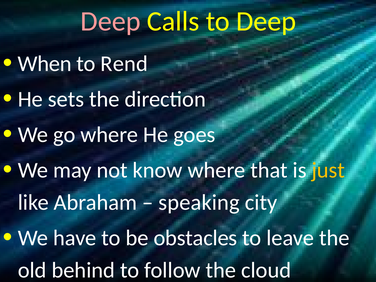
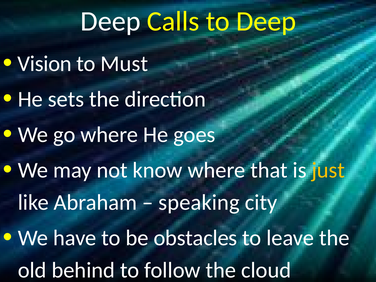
Deep colour: pink -> white (110, 21)
When: When -> Vision (45, 64)
Rend: Rend -> Must (124, 64)
